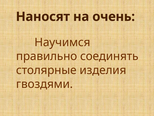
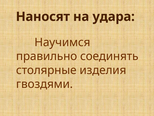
очень: очень -> удара (114, 17)
